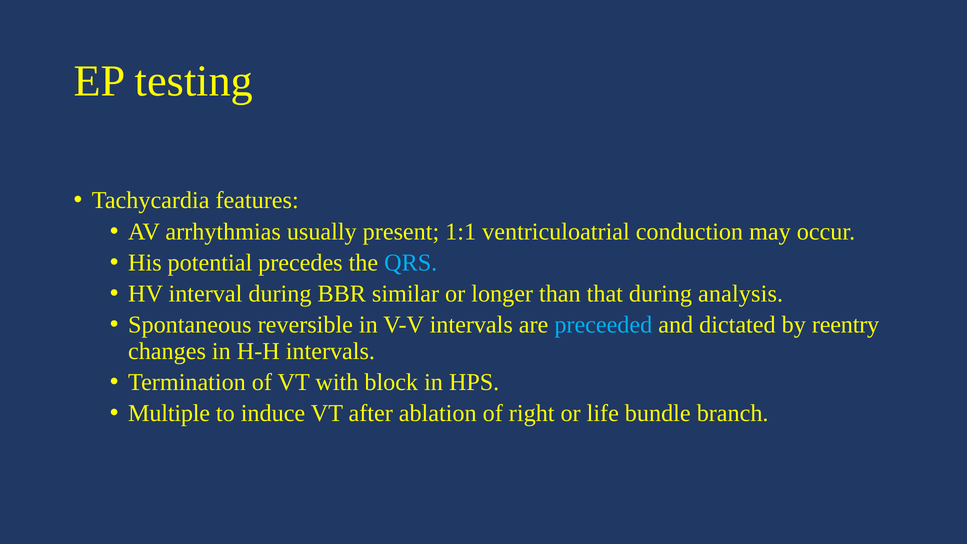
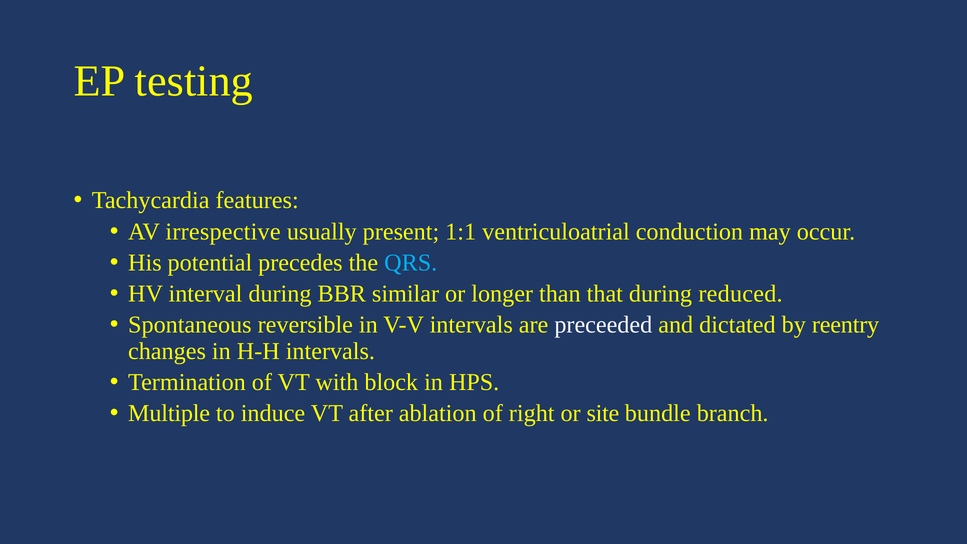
arrhythmias: arrhythmias -> irrespective (223, 232)
analysis: analysis -> reduced (741, 294)
preceeded colour: light blue -> white (603, 325)
life: life -> site (603, 413)
